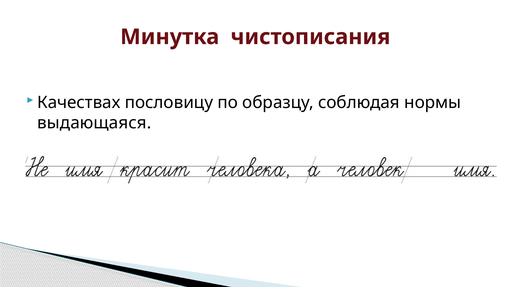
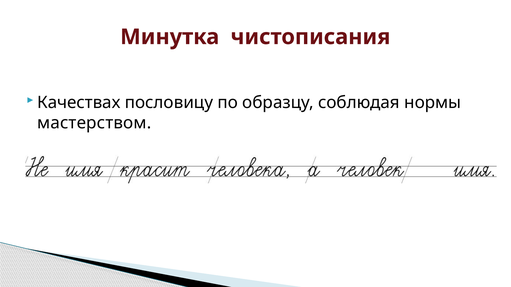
выдающаяся: выдающаяся -> мастерством (94, 123)
